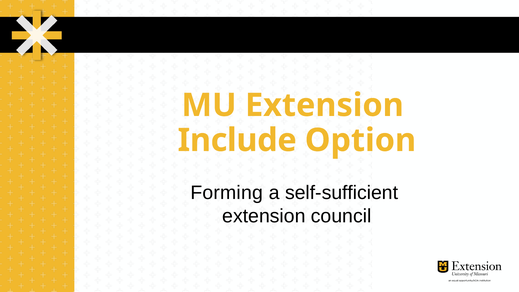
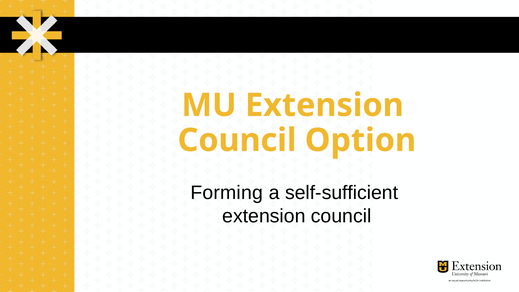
Include: Include -> Council (237, 140)
